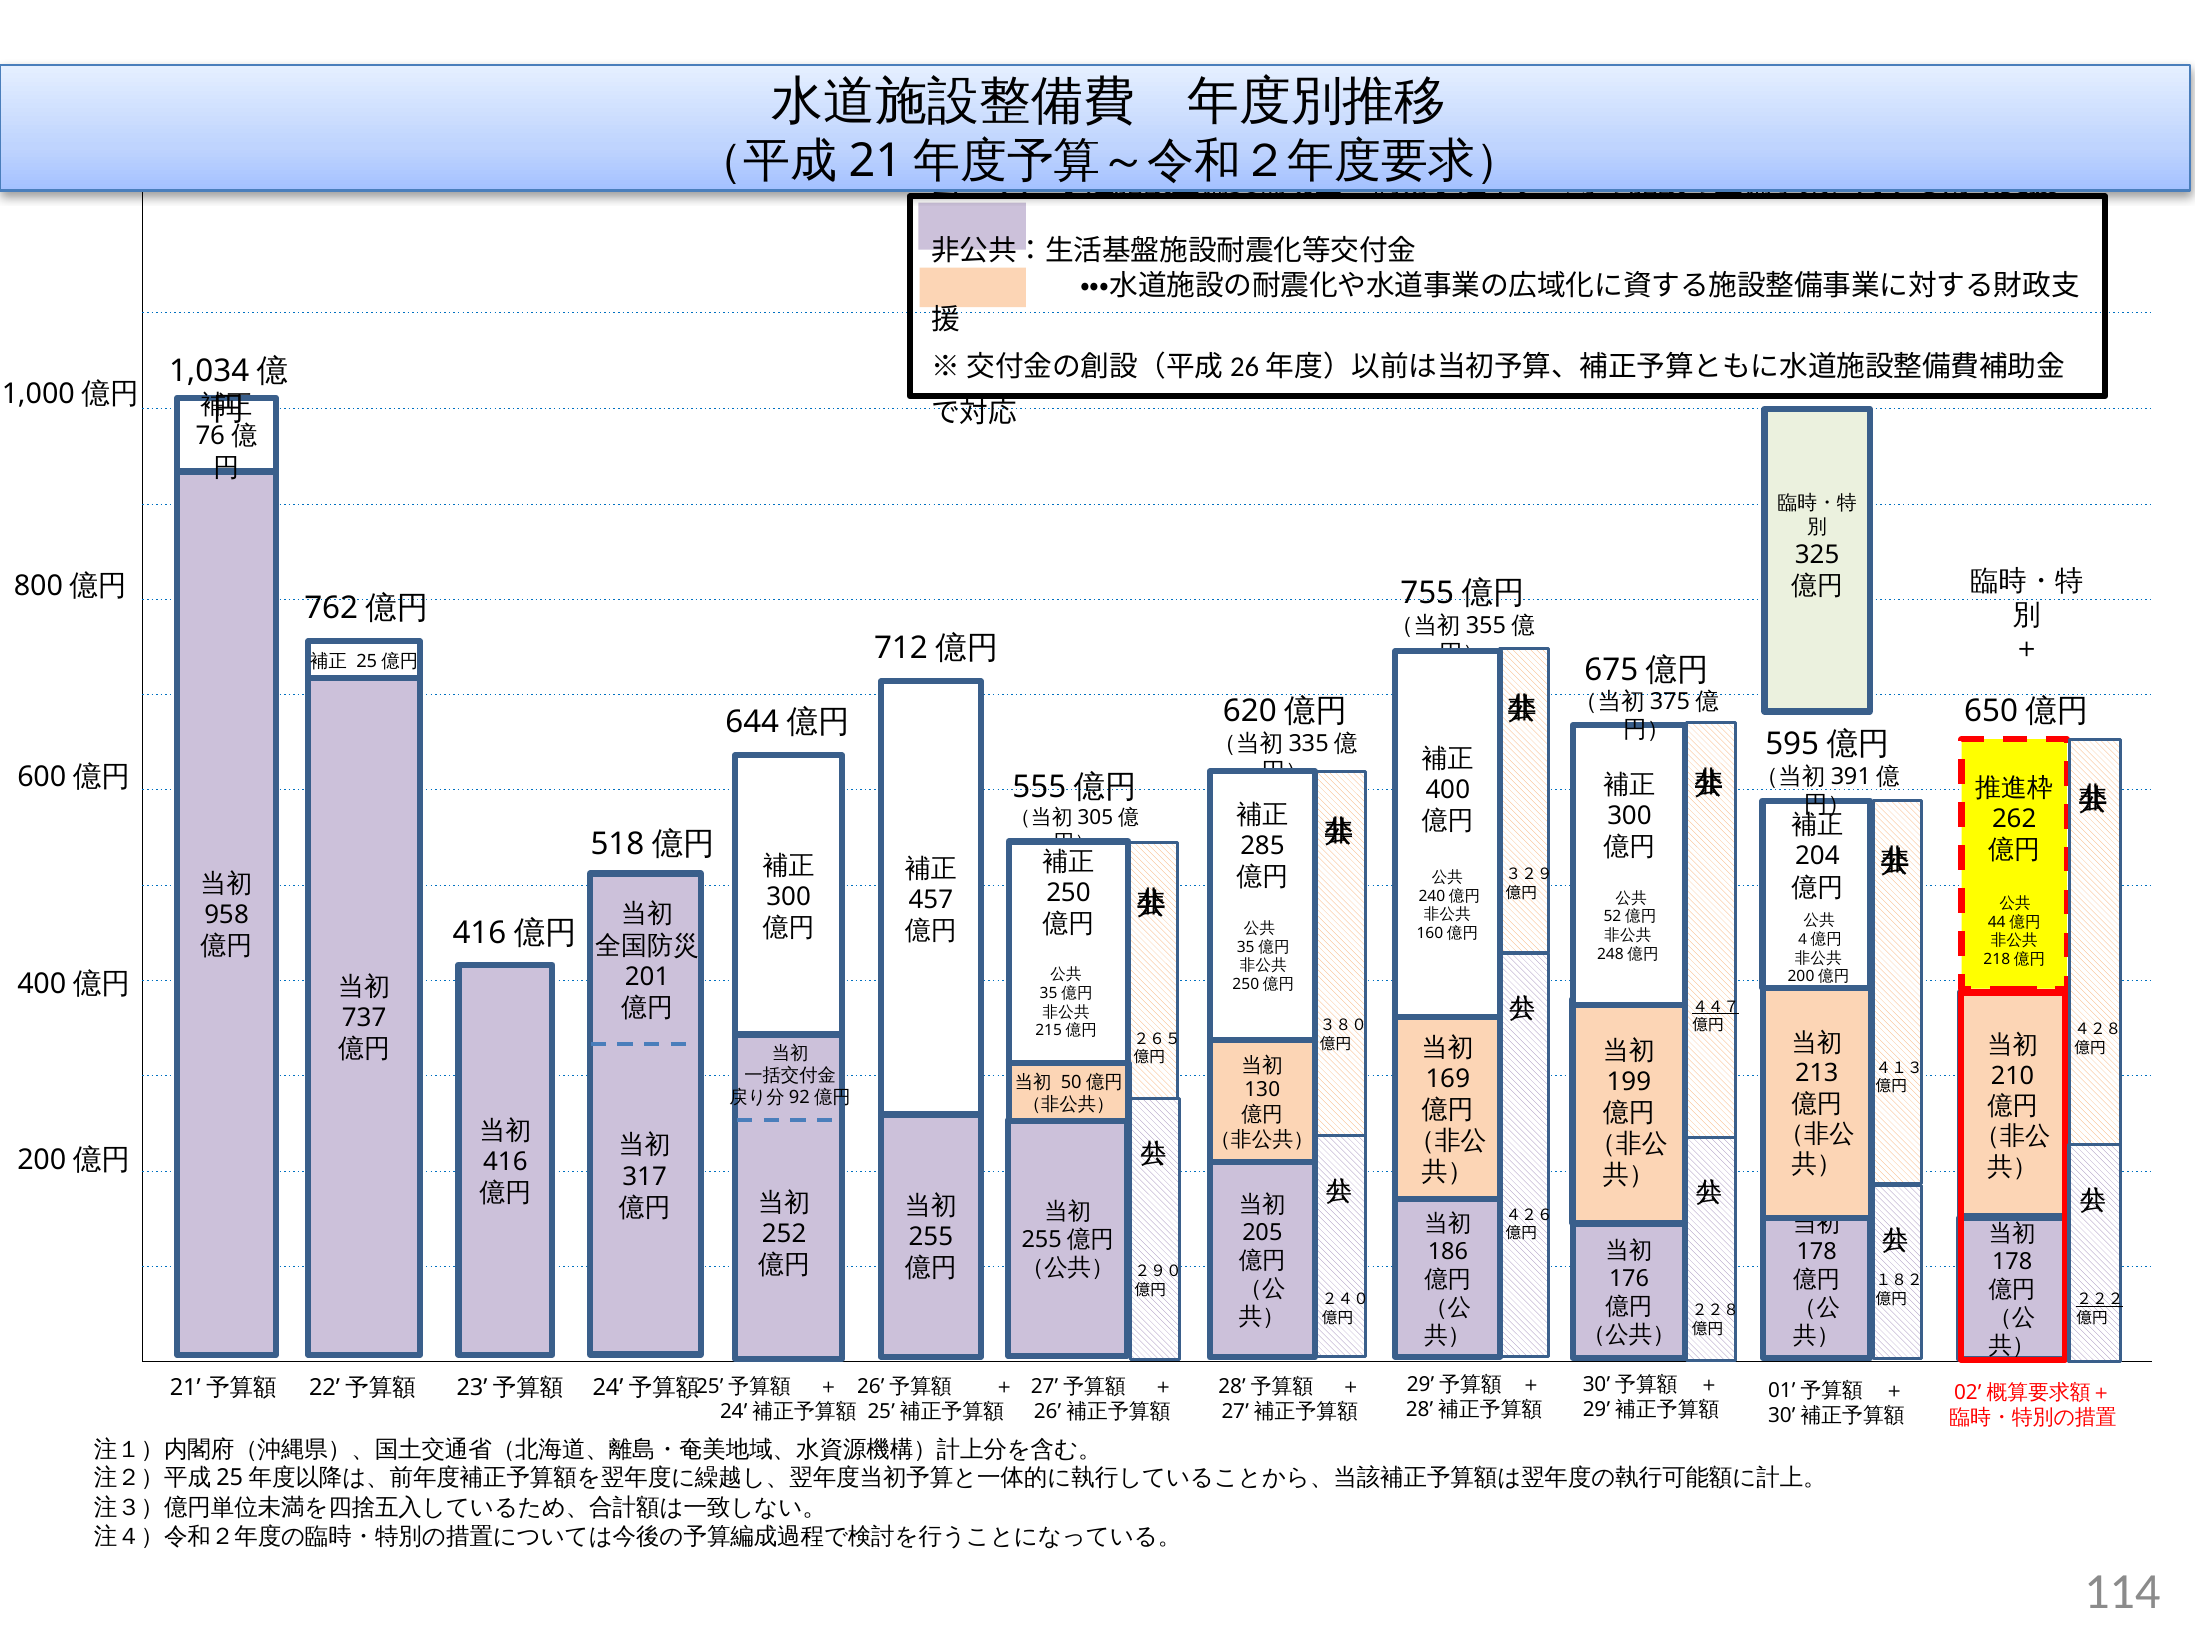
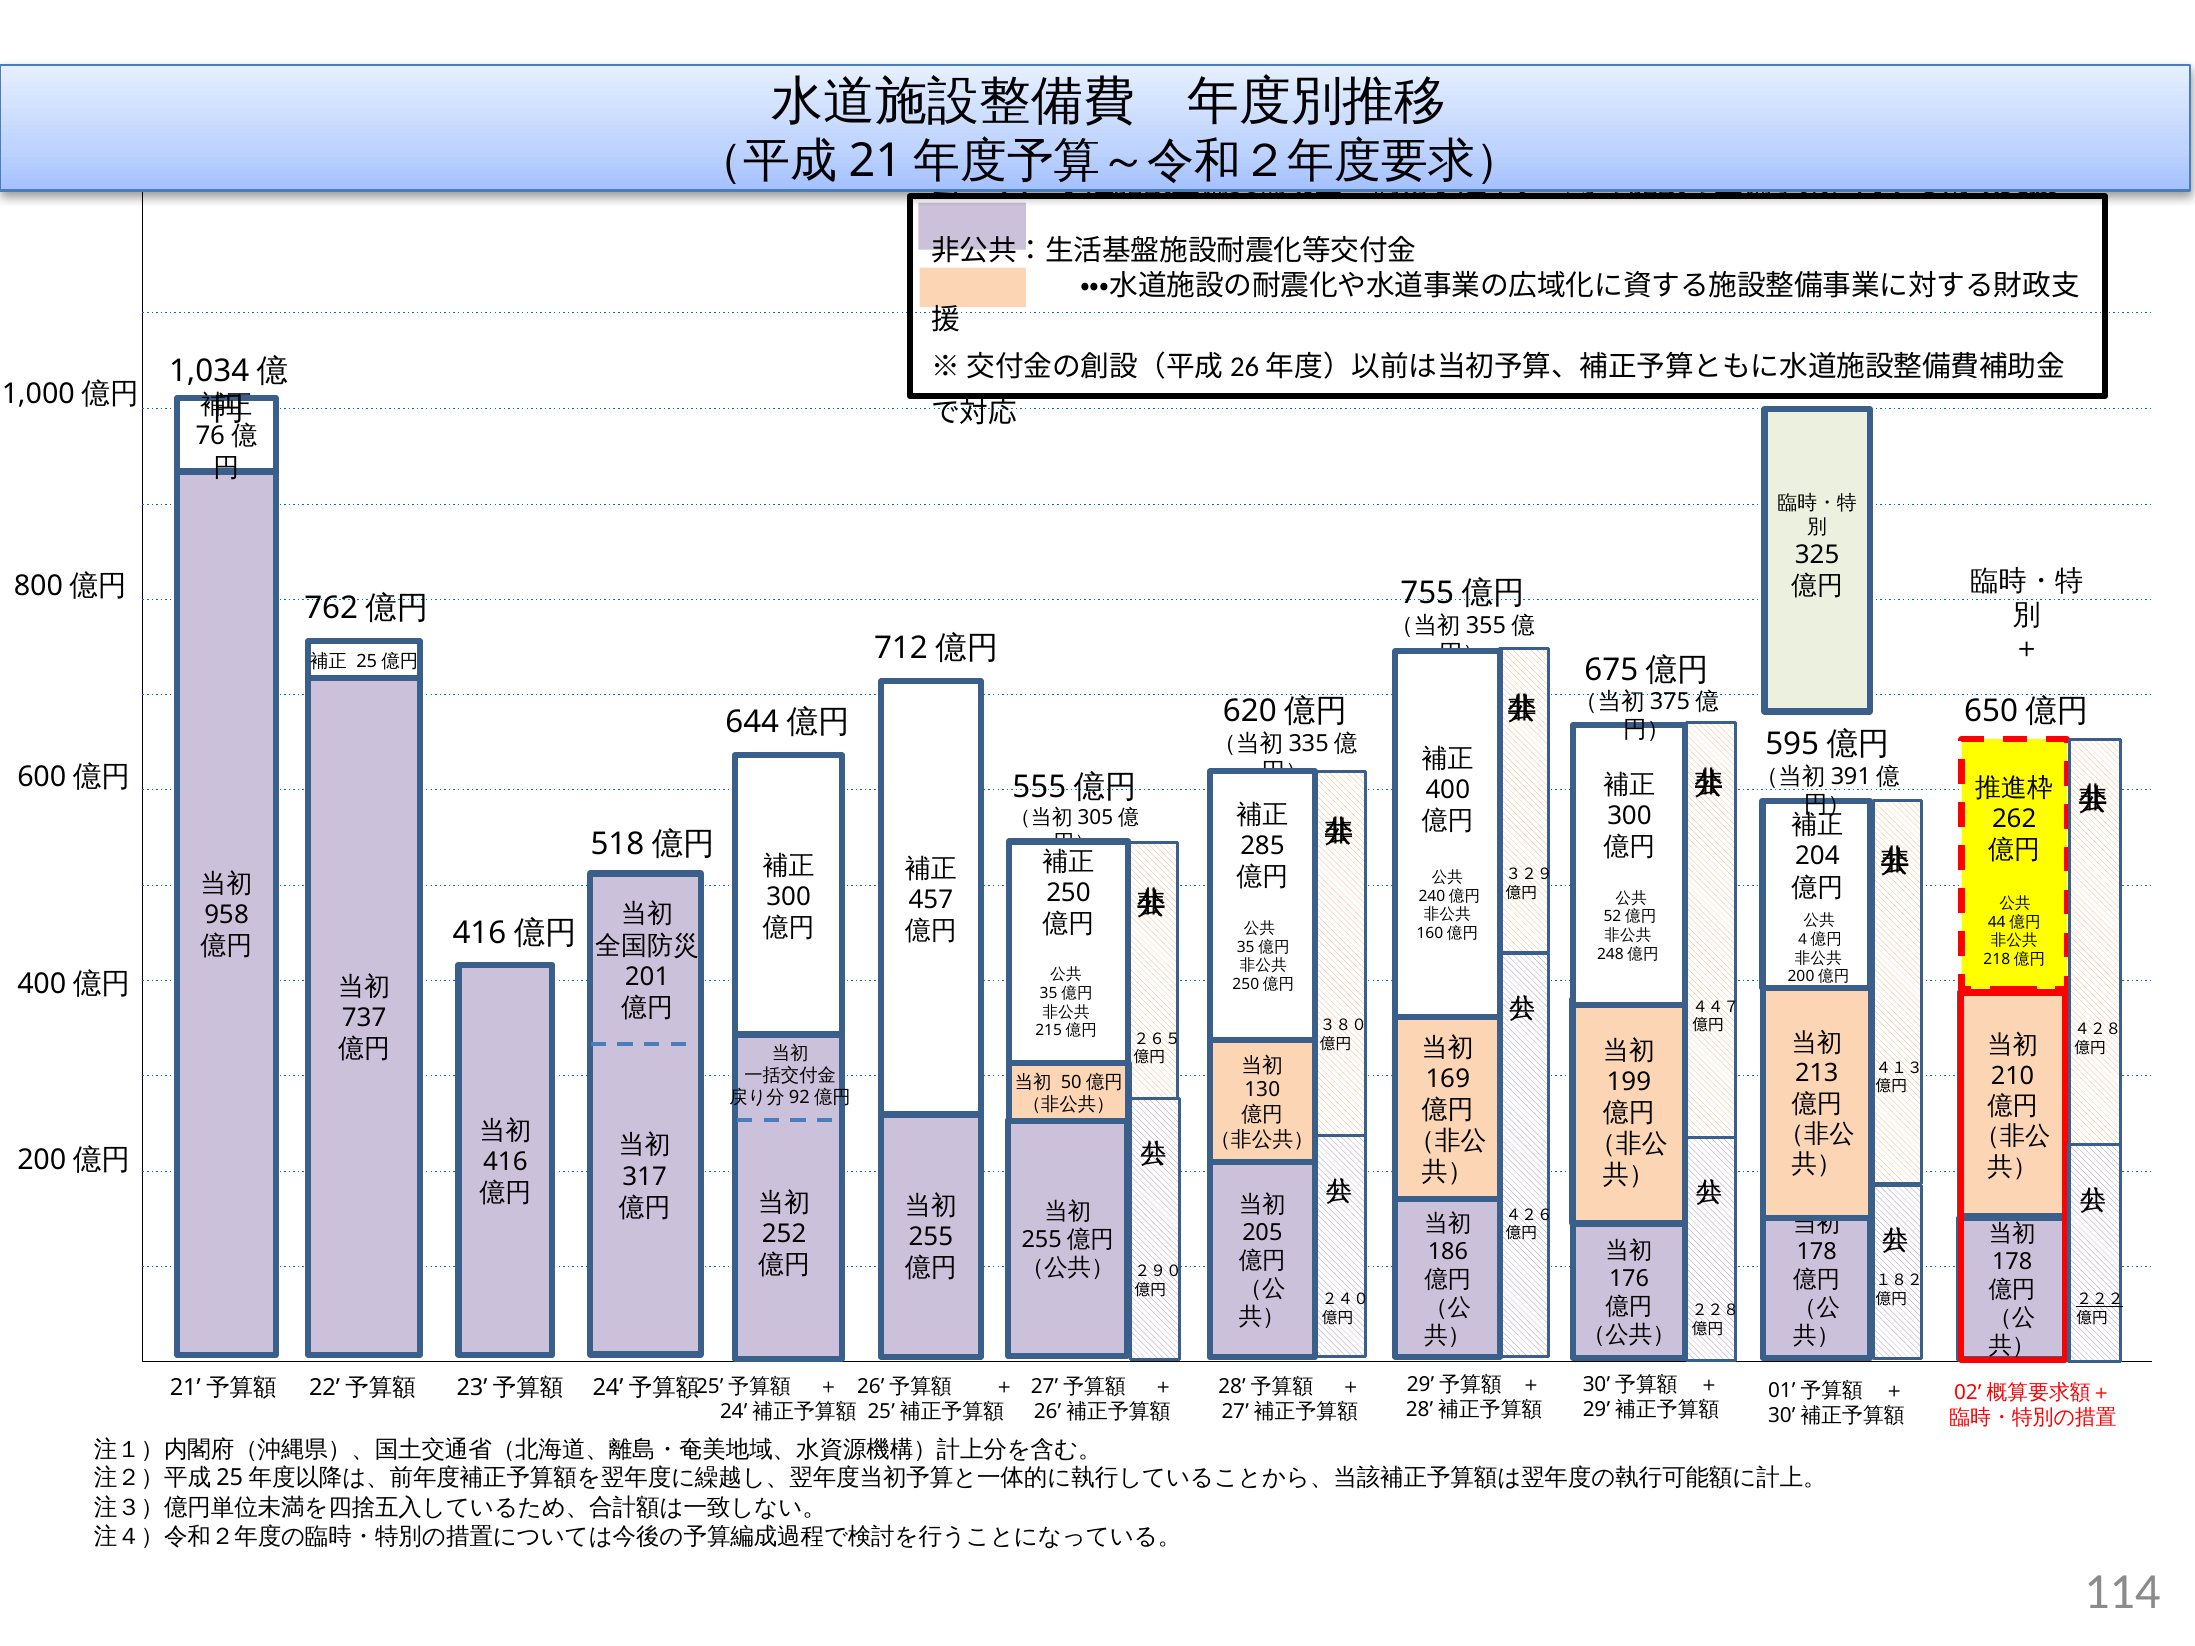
４４７ underline: present -> none (1716, 1007)
